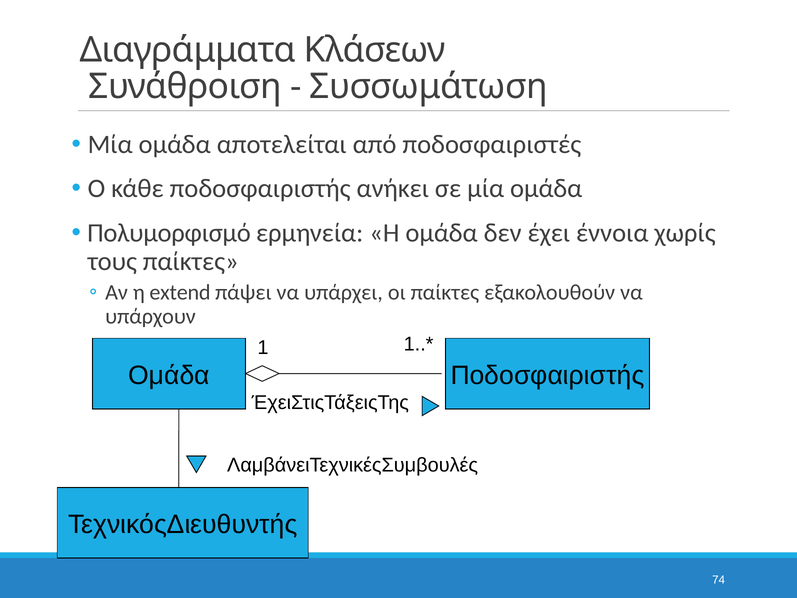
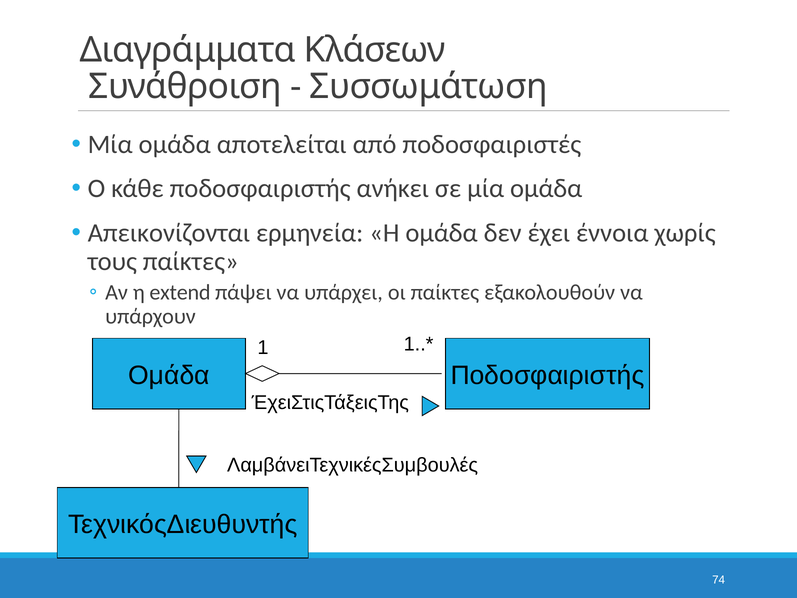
Πολυμορφισμό: Πολυμορφισμό -> Απεικονίζονται (169, 233)
